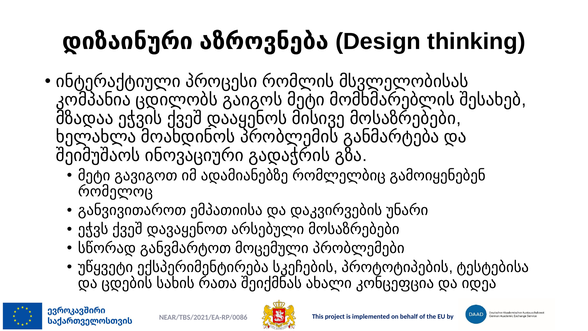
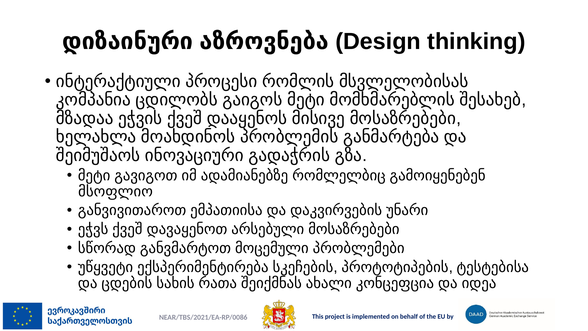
რომელოც: რომელოც -> მსოფლიო (115, 191)
